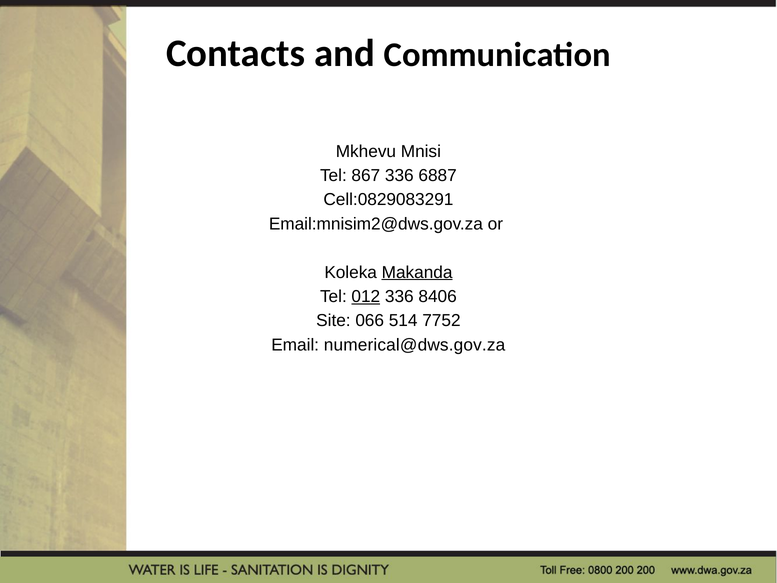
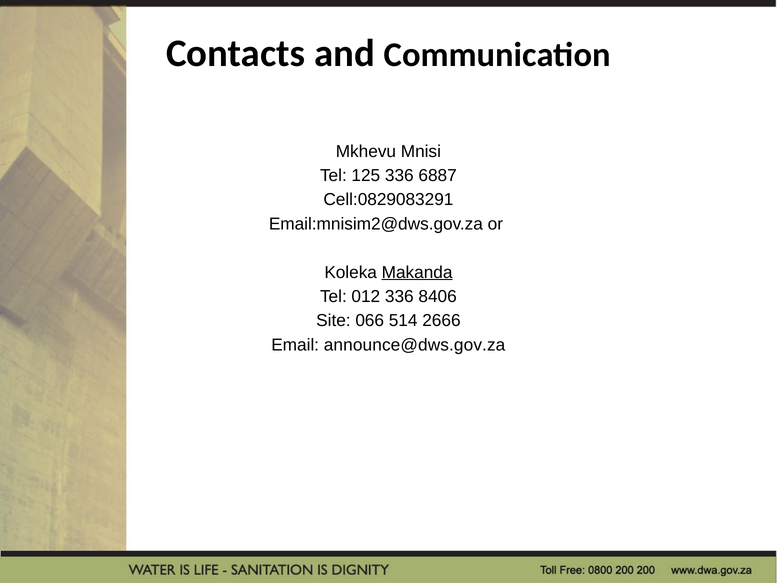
867: 867 -> 125 (366, 176)
012 underline: present -> none (366, 296)
7752: 7752 -> 2666 (441, 321)
numerical@dws.gov.za: numerical@dws.gov.za -> announce@dws.gov.za (415, 345)
